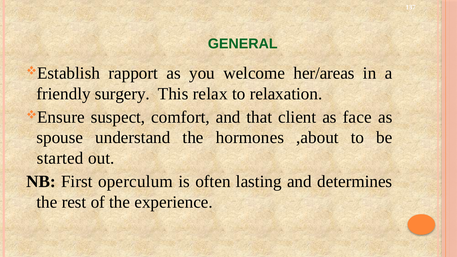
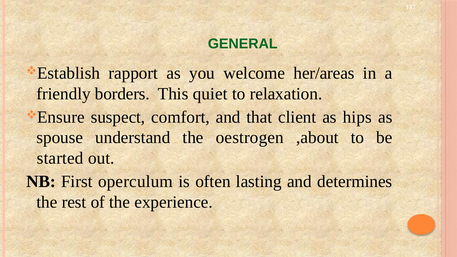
surgery: surgery -> borders (122, 94)
relax: relax -> quiet (210, 94)
face: face -> hips (357, 117)
hormones: hormones -> oestrogen (250, 138)
